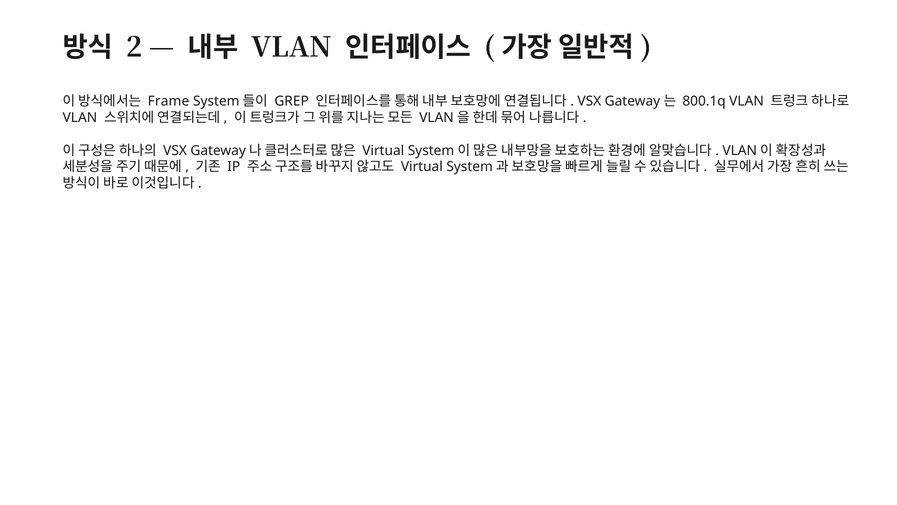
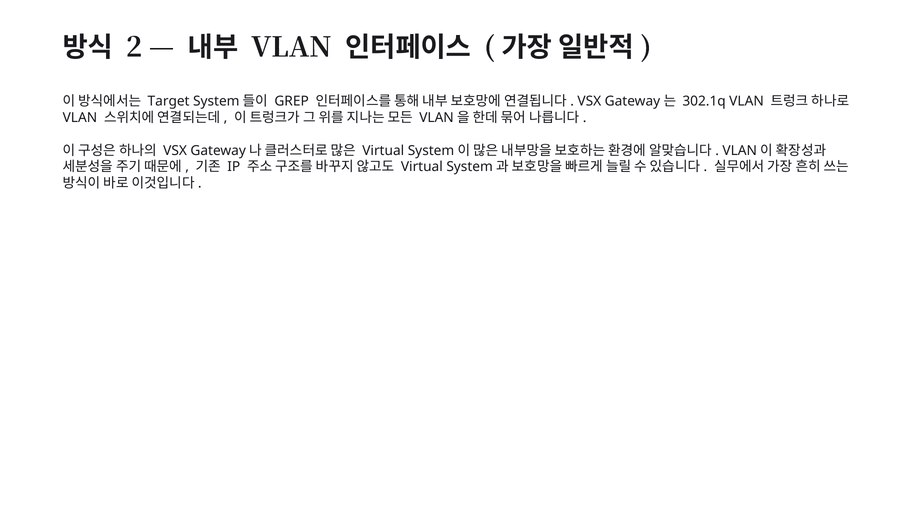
Frame: Frame -> Target (169, 101)
800.1q: 800.1q -> 302.1q (704, 101)
